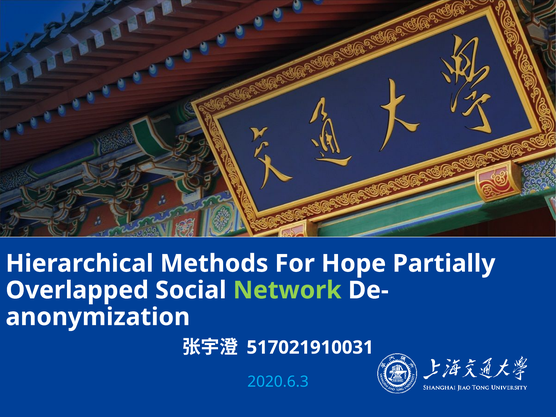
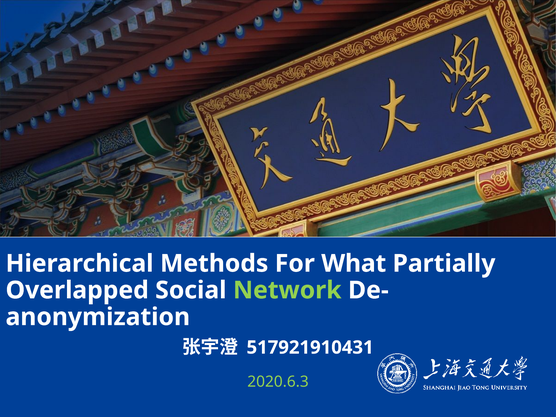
Hope: Hope -> What (354, 264)
517021910031: 517021910031 -> 517921910431 (310, 348)
2020.6.3 colour: light blue -> light green (278, 382)
